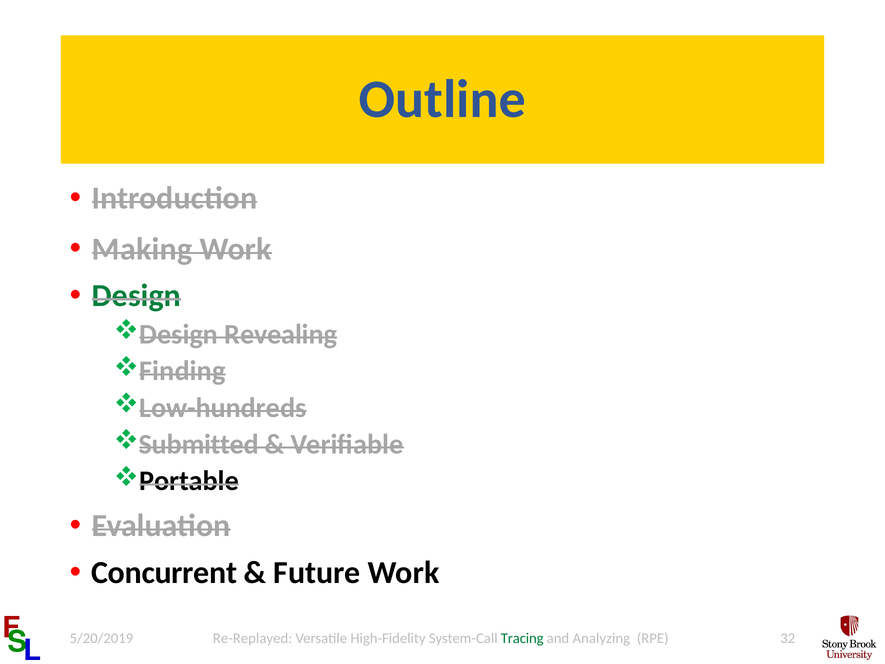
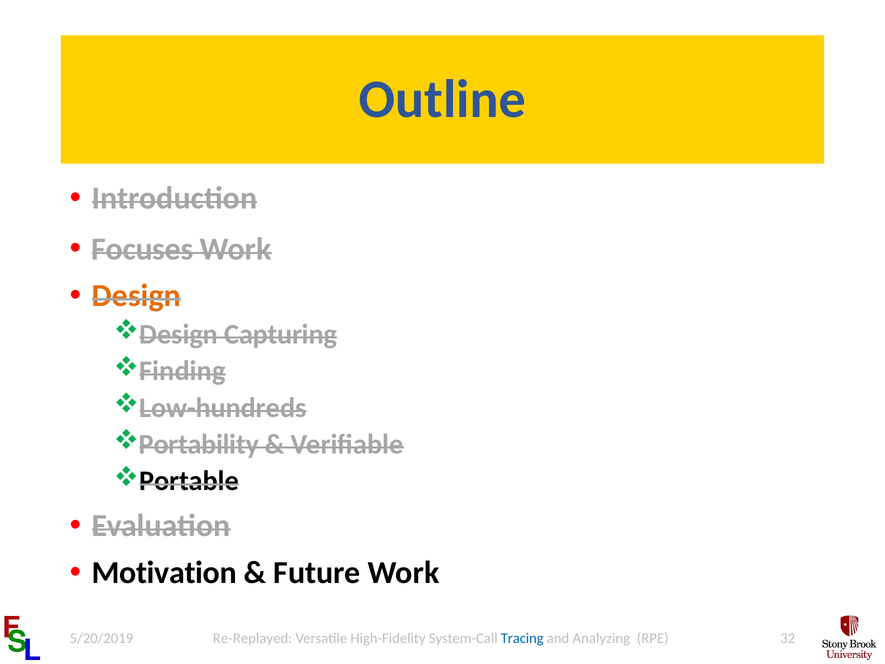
Making: Making -> Focuses (142, 249)
Design colour: green -> orange (136, 296)
Revealing: Revealing -> Capturing (281, 334)
Submitted: Submitted -> Portability (199, 444)
Concurrent: Concurrent -> Motivation (164, 572)
Tracing colour: green -> blue (522, 638)
